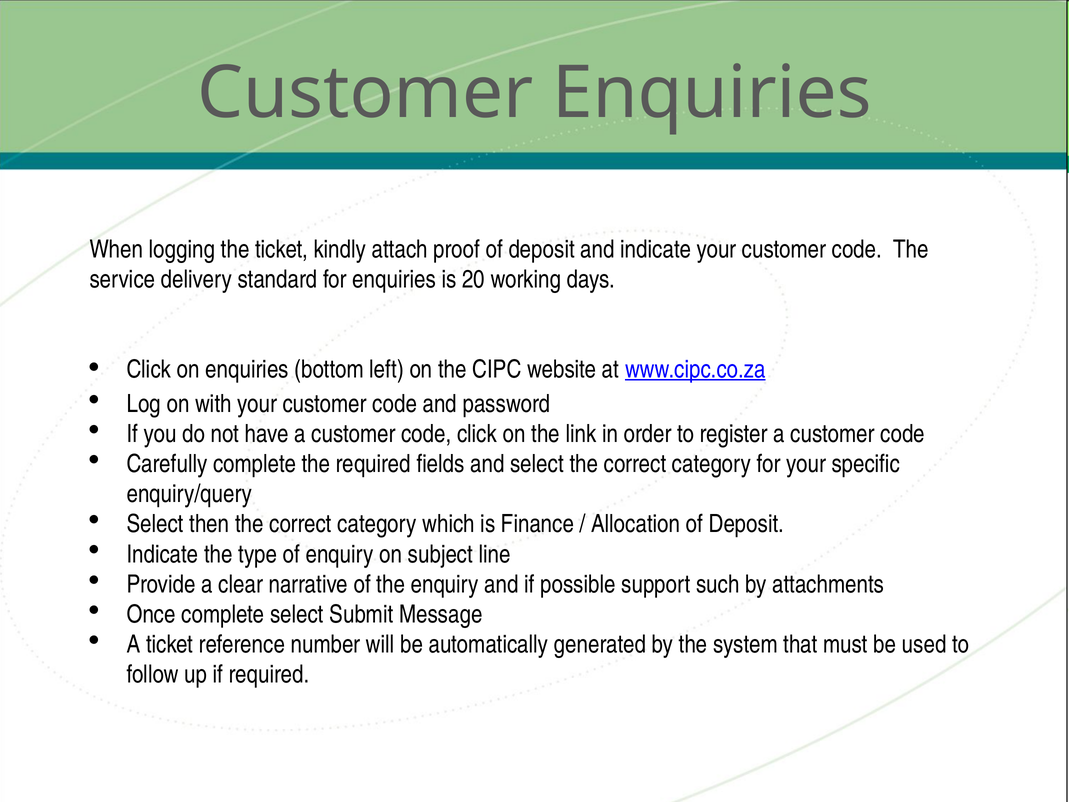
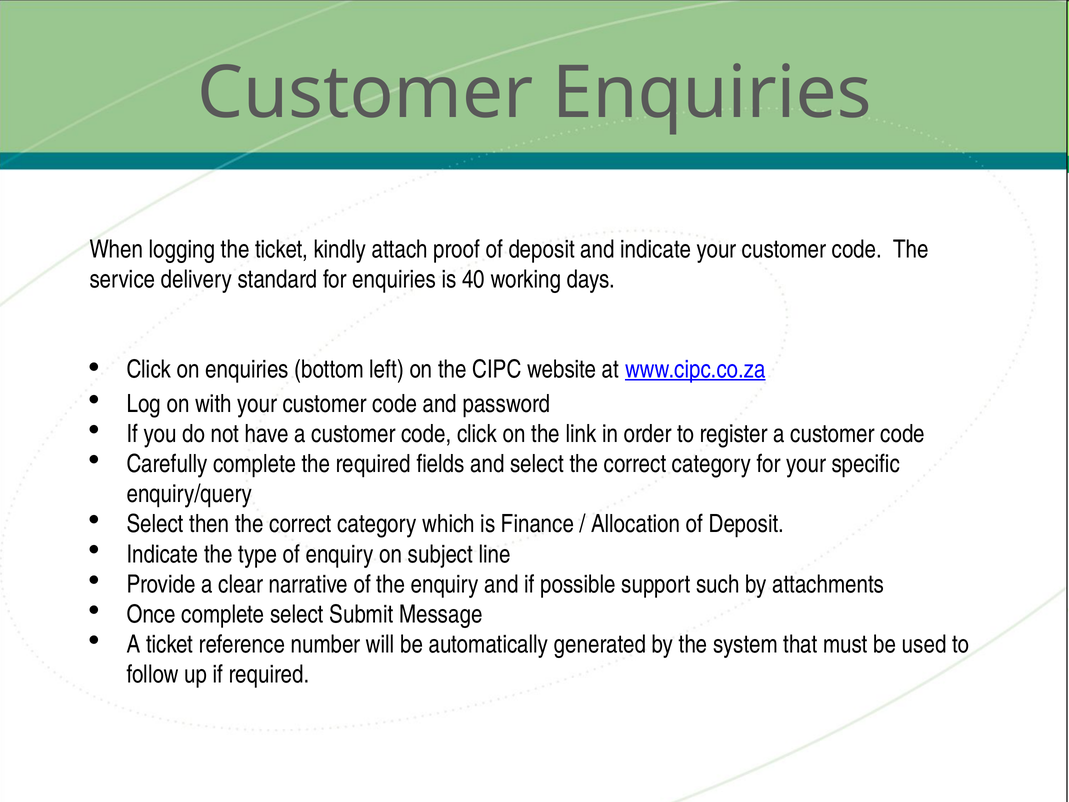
20: 20 -> 40 (473, 279)
